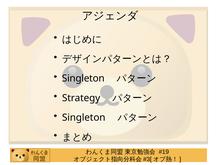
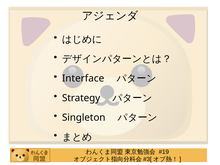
Singleton: Singleton -> Interface (83, 78)
